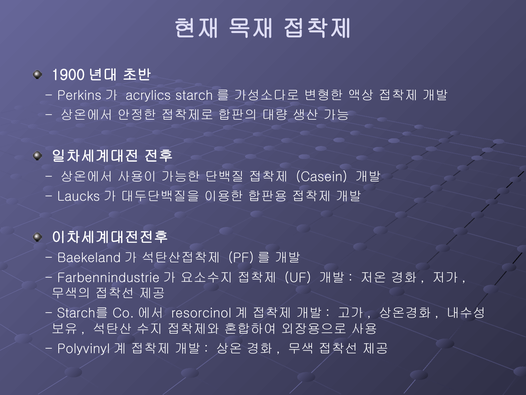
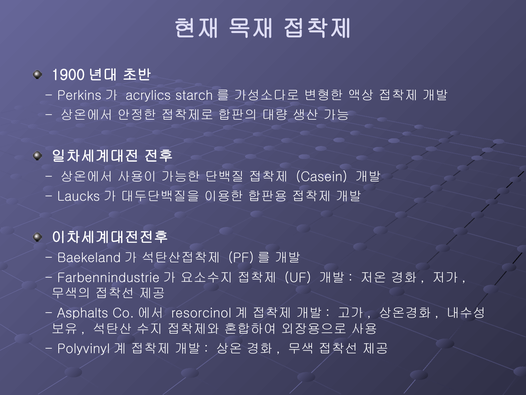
Starch를: Starch를 -> Asphalts (83, 313)
